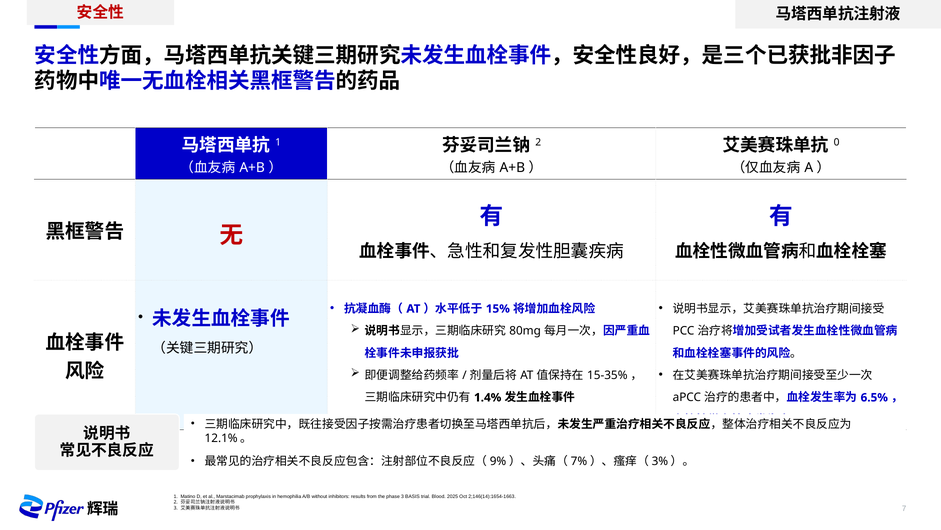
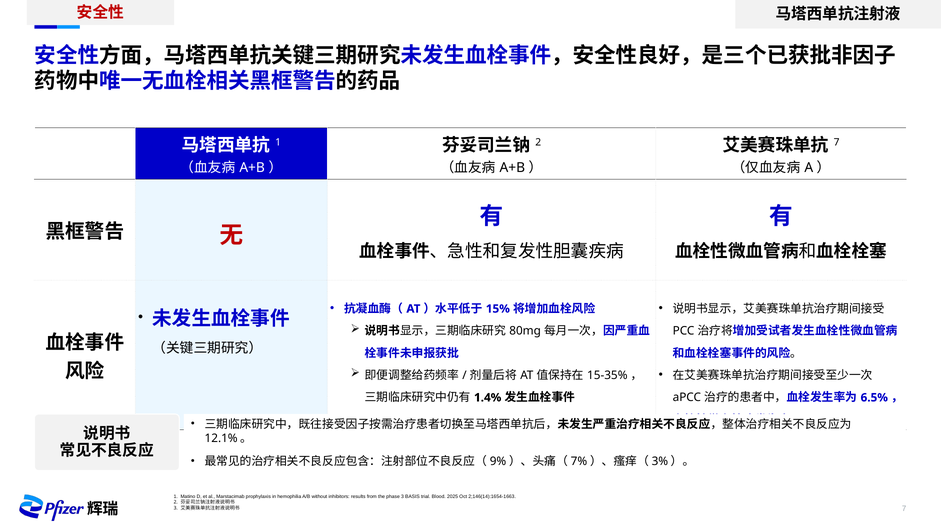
0: 0 -> 7 (837, 142)
